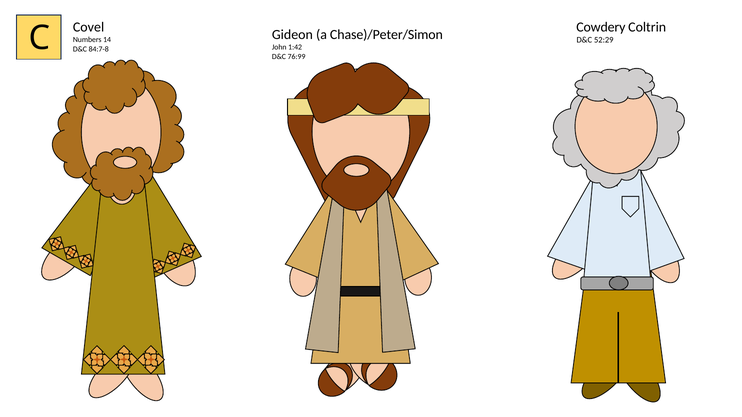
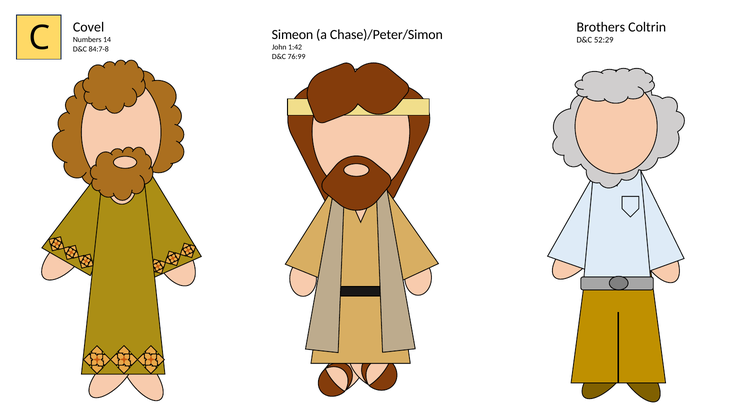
Cowdery: Cowdery -> Brothers (601, 27)
Gideon: Gideon -> Simeon (292, 35)
